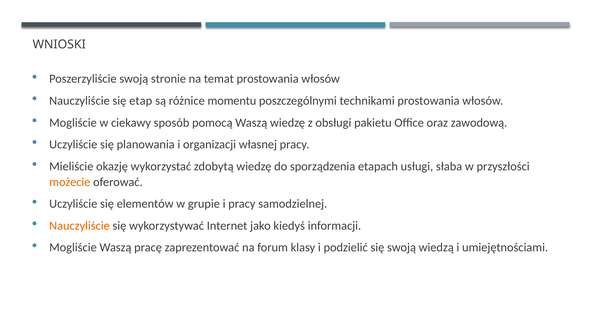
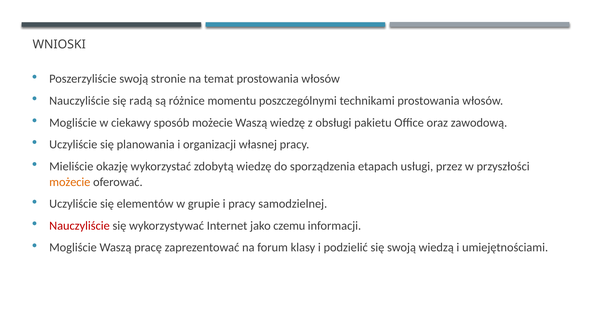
etap: etap -> radą (141, 101)
sposób pomocą: pomocą -> możecie (212, 122)
słaba: słaba -> przez (449, 166)
Nauczyliście colour: orange -> red (79, 225)
kiedyś: kiedyś -> czemu (289, 225)
